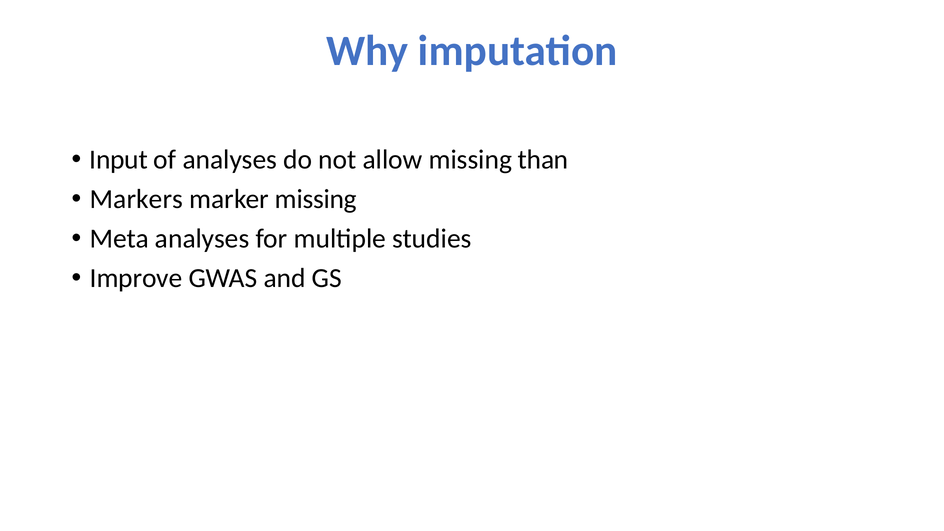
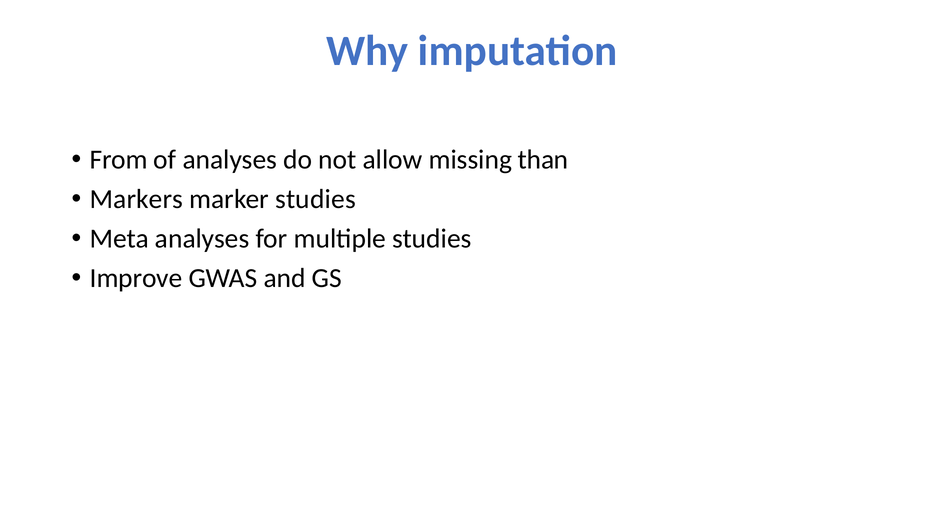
Input: Input -> From (119, 160)
marker missing: missing -> studies (316, 199)
